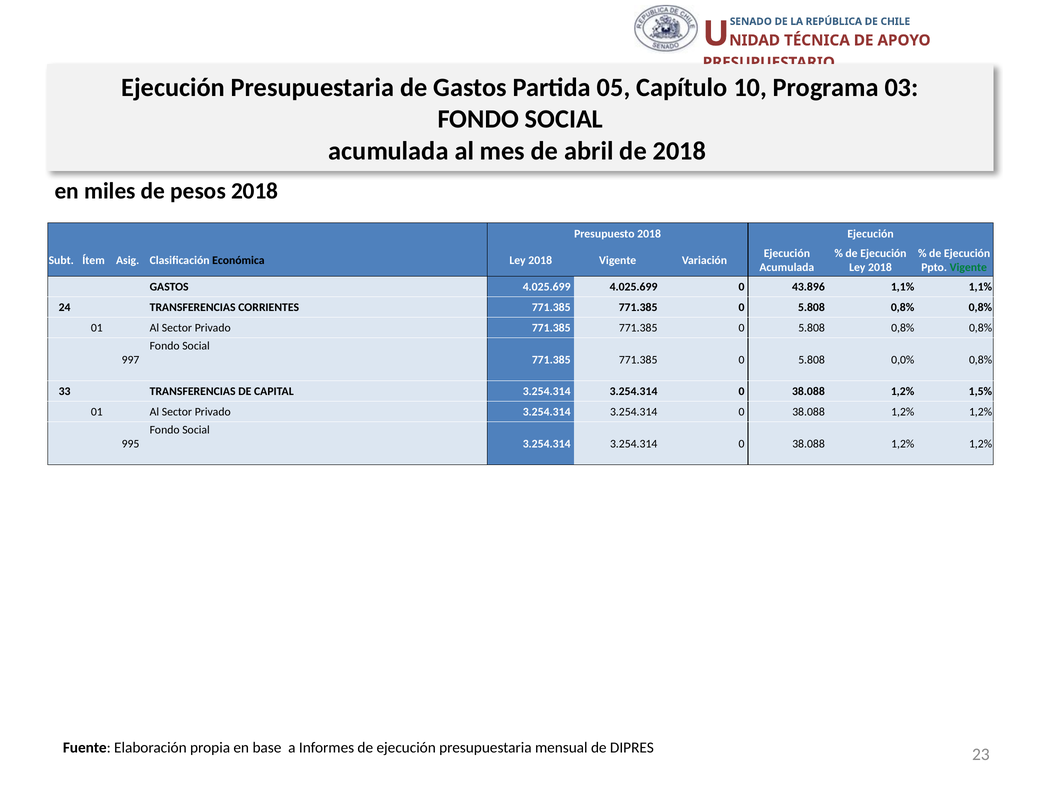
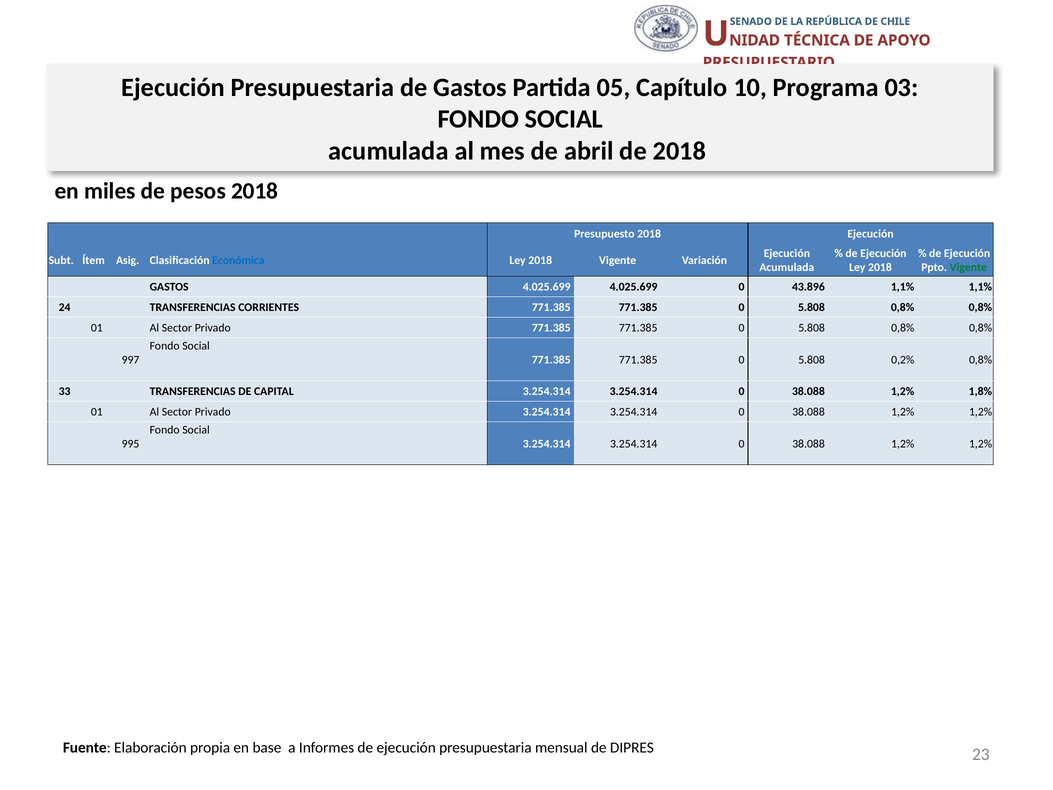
Económica colour: black -> blue (238, 260)
0,0%: 0,0% -> 0,2% (903, 360)
1,5%: 1,5% -> 1,8% (980, 391)
